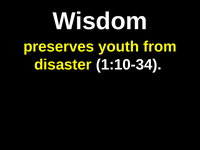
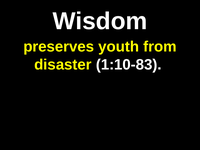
1:10-34: 1:10-34 -> 1:10-83 (129, 65)
